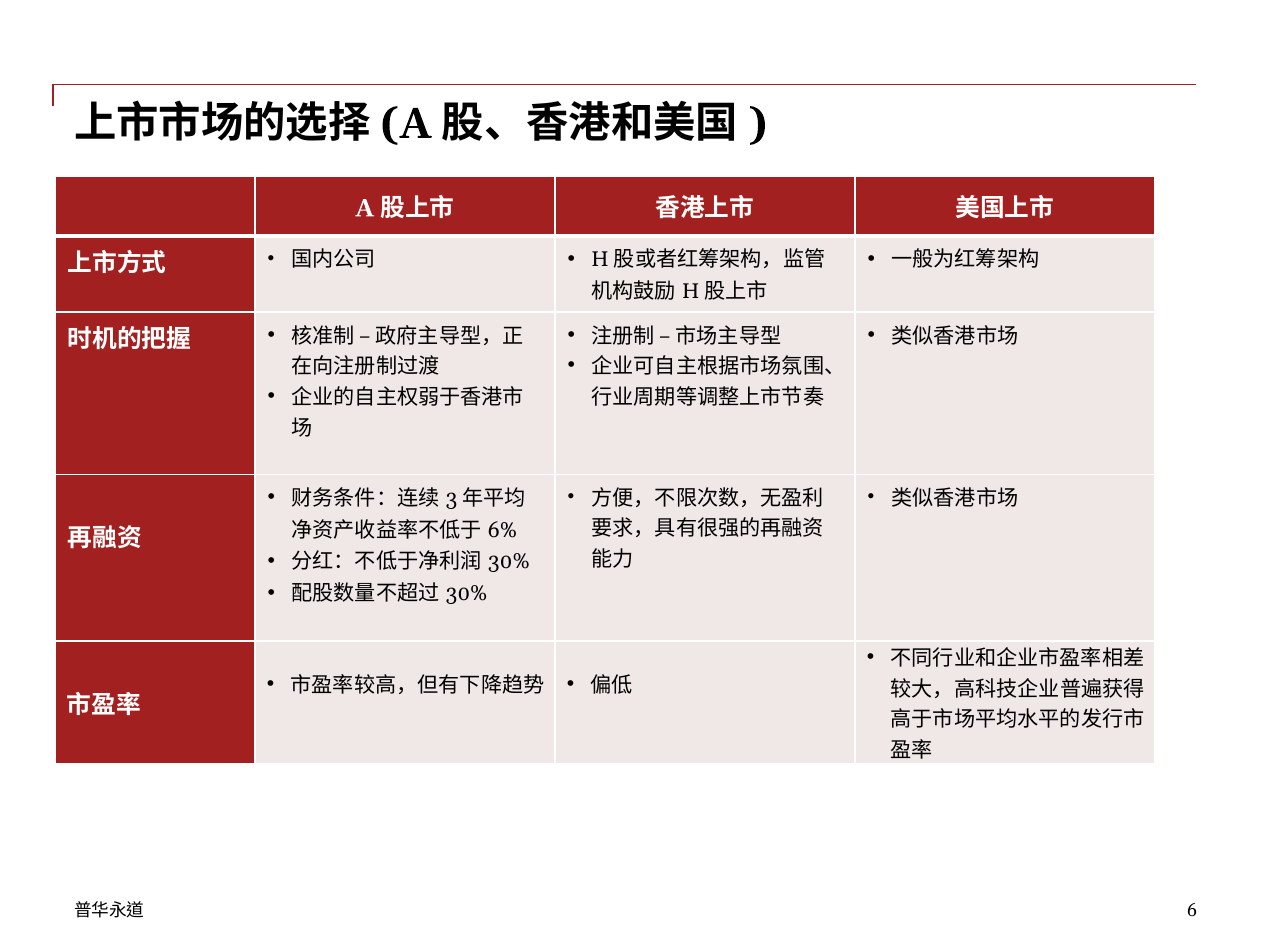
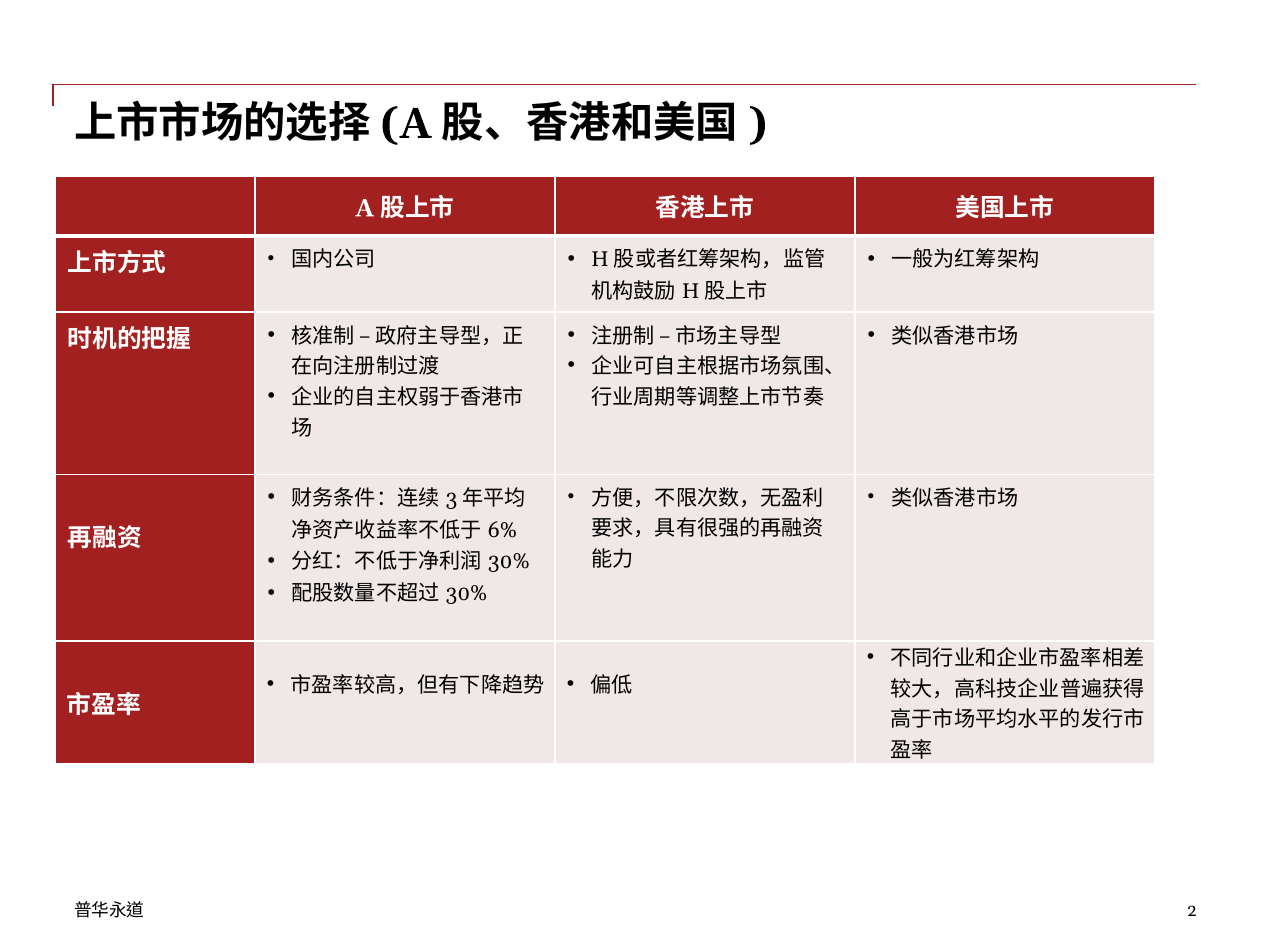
6: 6 -> 2 (1192, 911)
